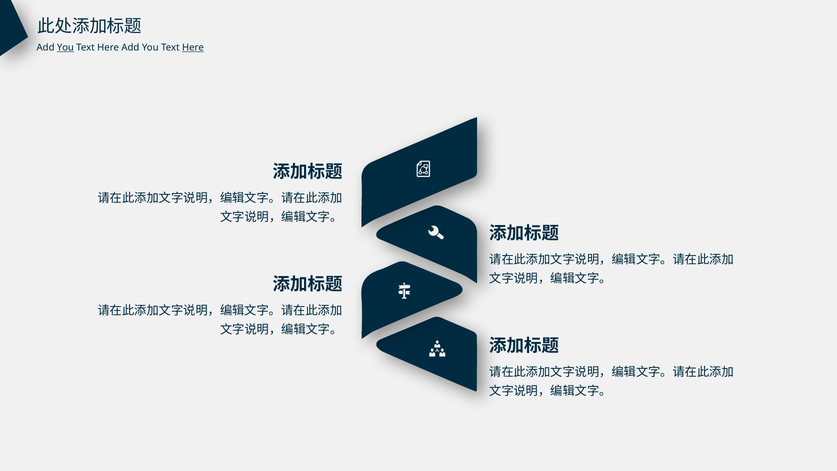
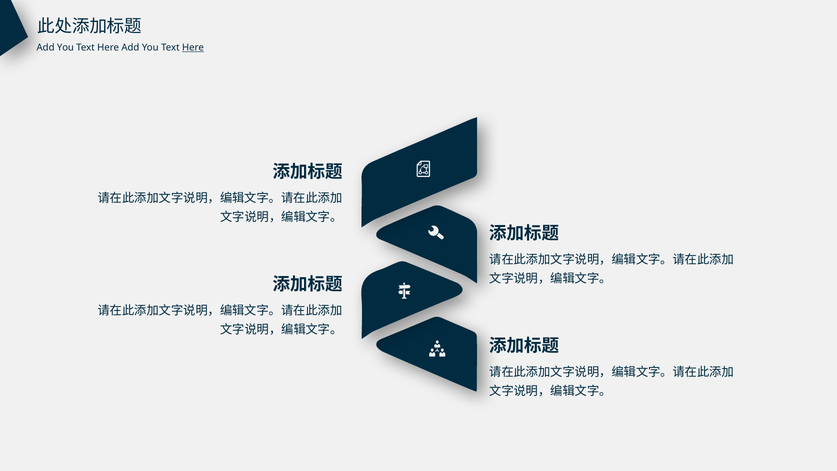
You underline: present -> none (65, 48)
